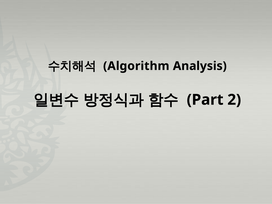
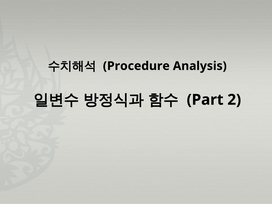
Algorithm: Algorithm -> Procedure (136, 66)
